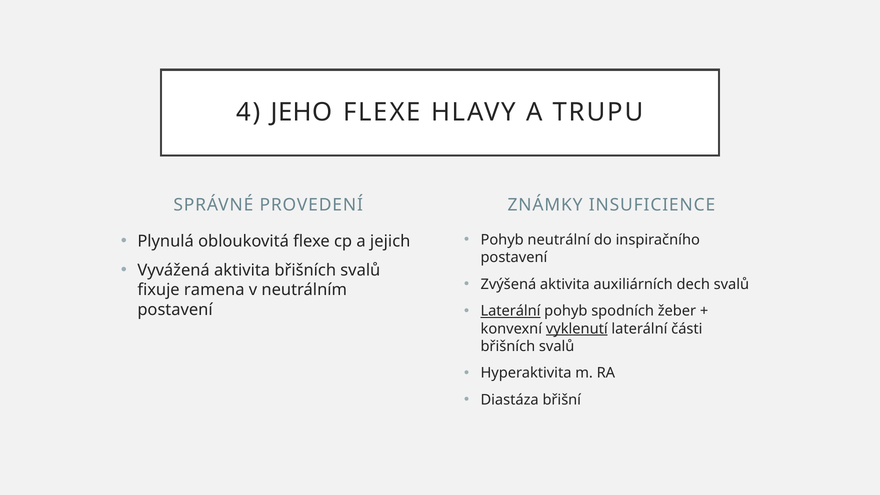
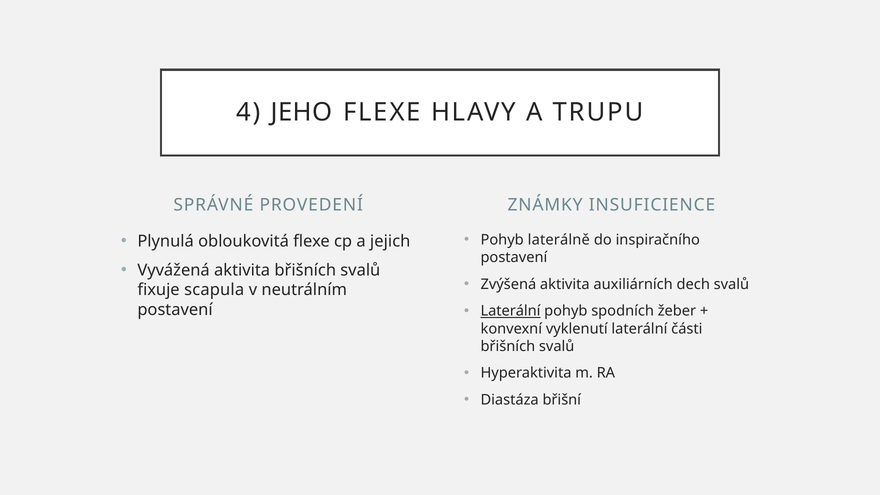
neutrální: neutrální -> laterálně (559, 240)
ramena: ramena -> scapula (214, 290)
vyklenutí underline: present -> none (577, 329)
